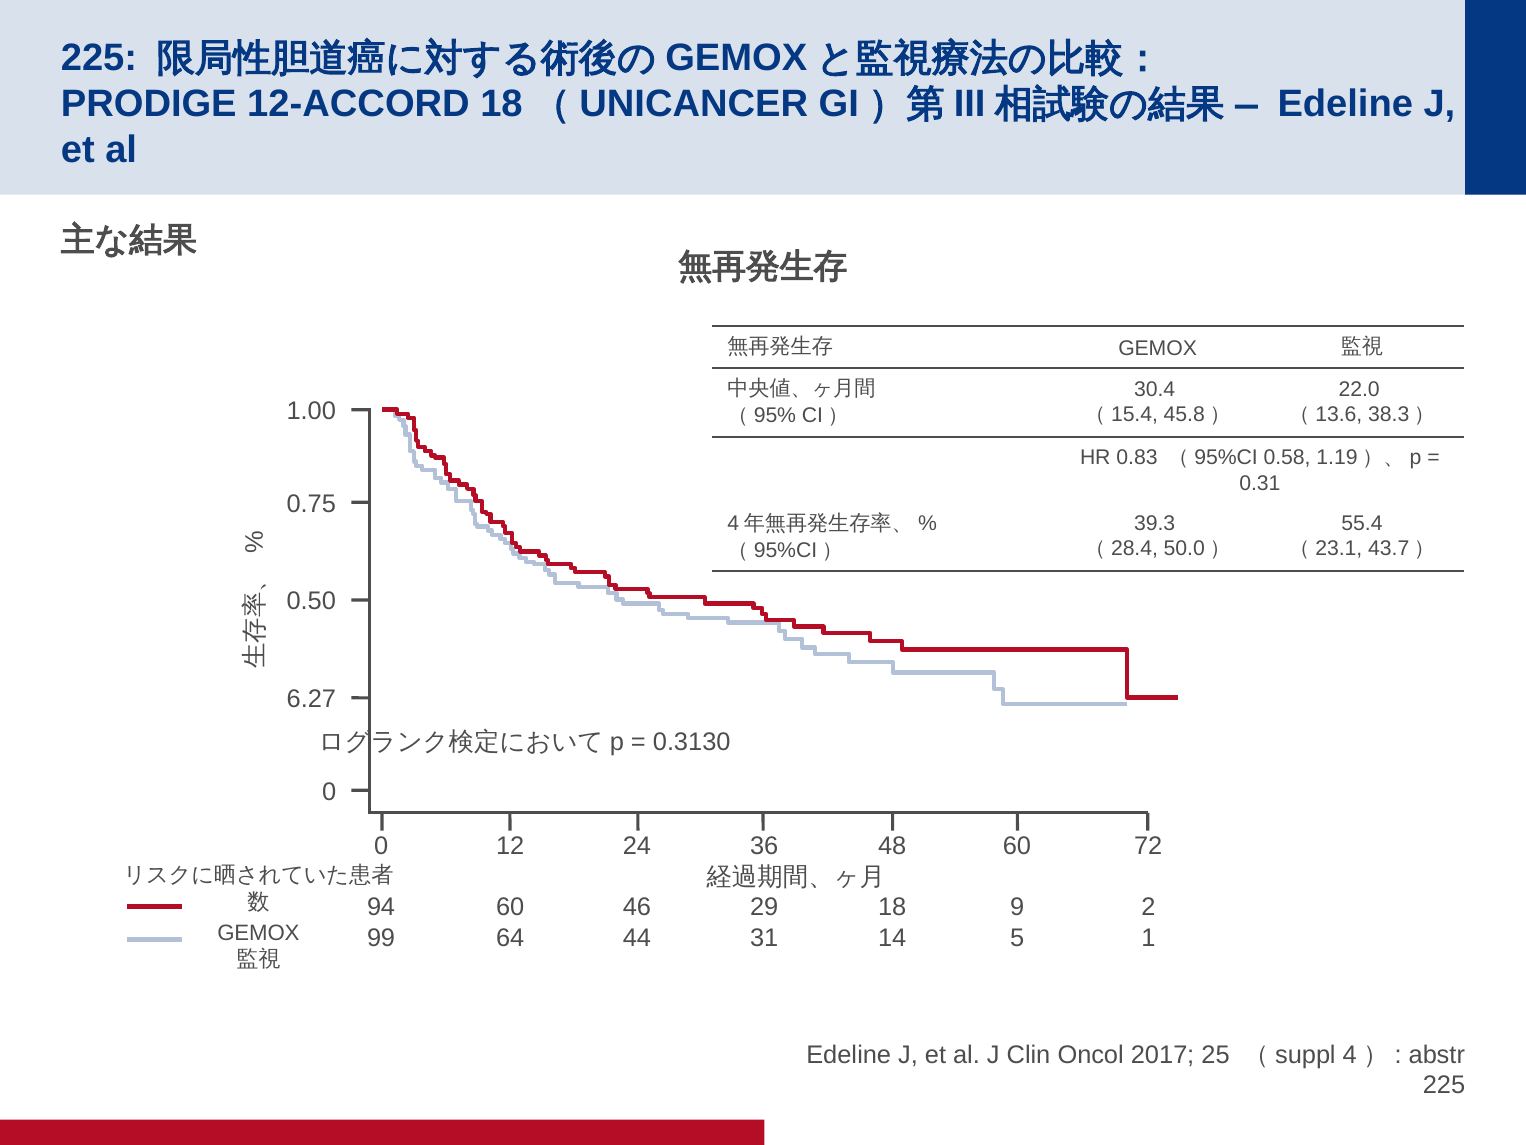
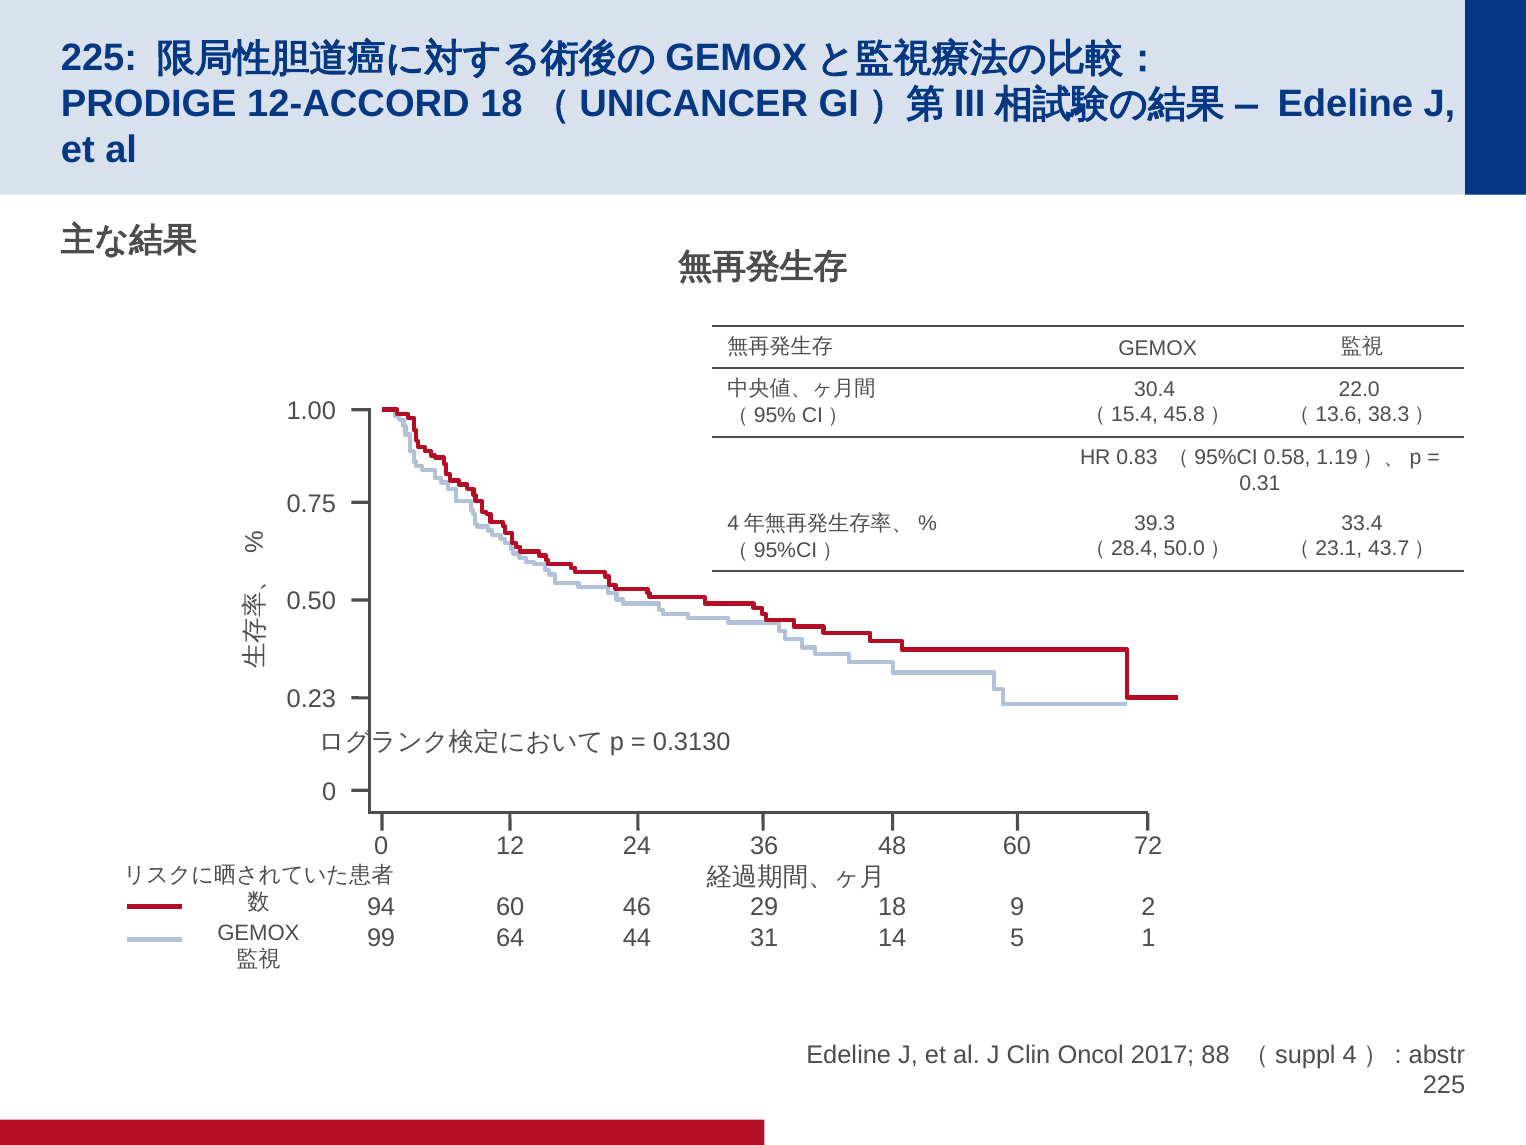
55.4: 55.4 -> 33.4 (1362, 523)
6.27: 6.27 -> 0.23 (311, 699)
25: 25 -> 88 (1216, 1055)
